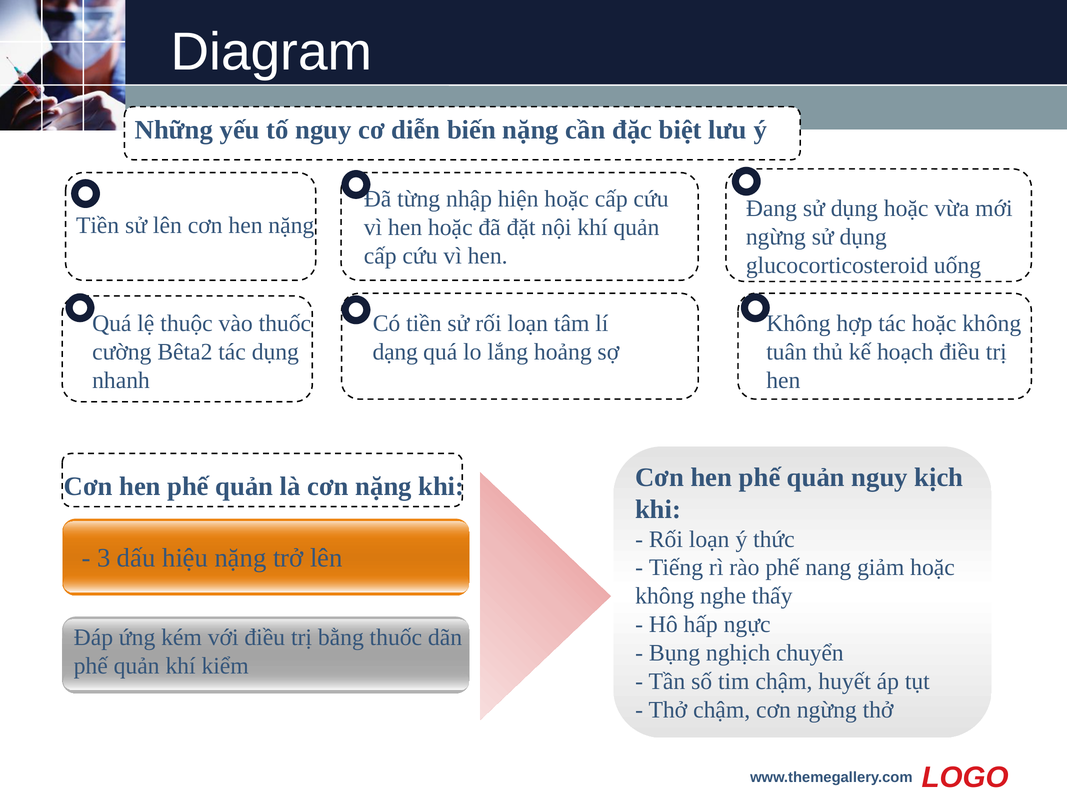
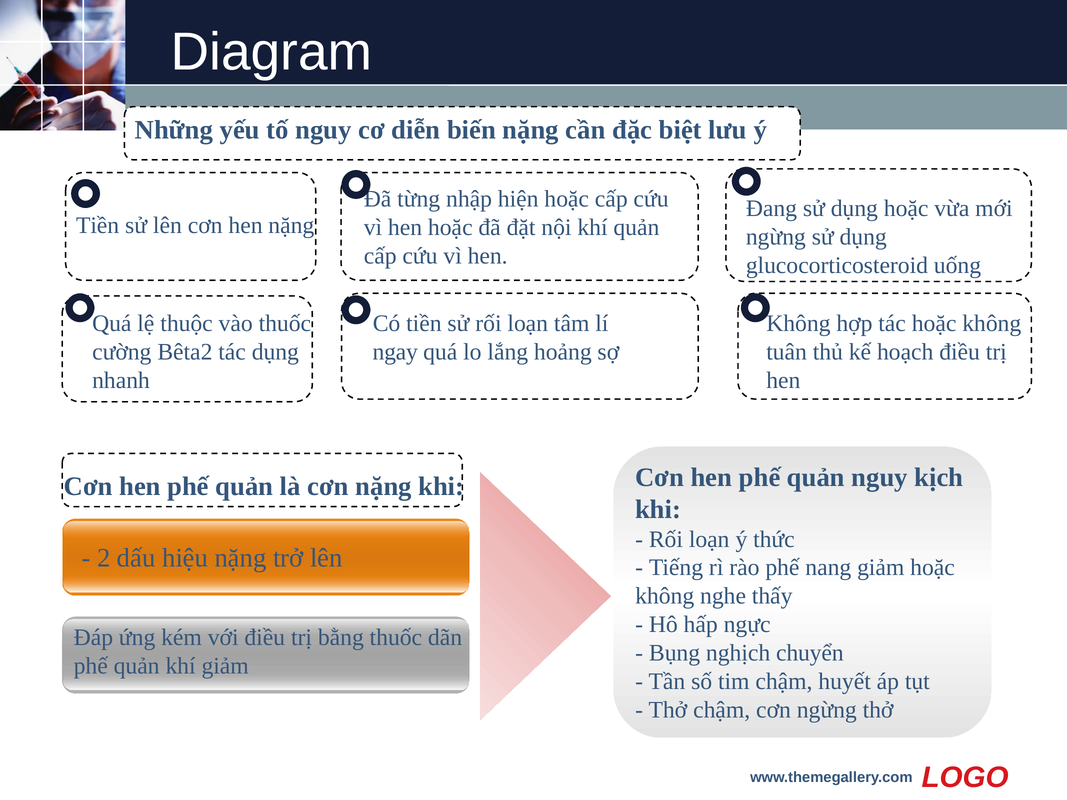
dạng: dạng -> ngay (395, 352)
3: 3 -> 2 (104, 558)
khí kiểm: kiểm -> giảm (225, 666)
